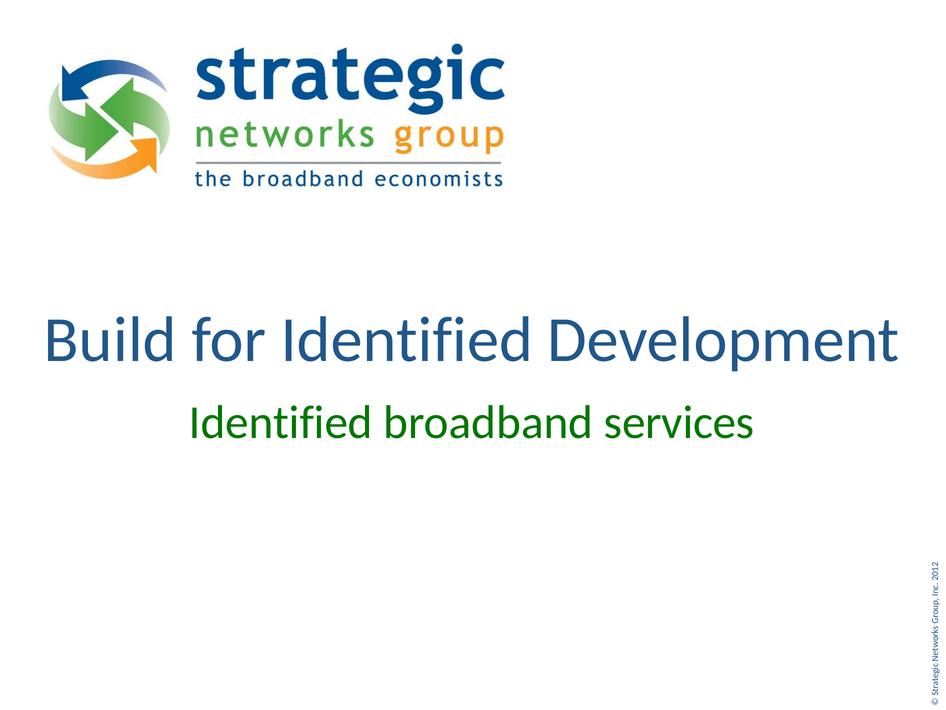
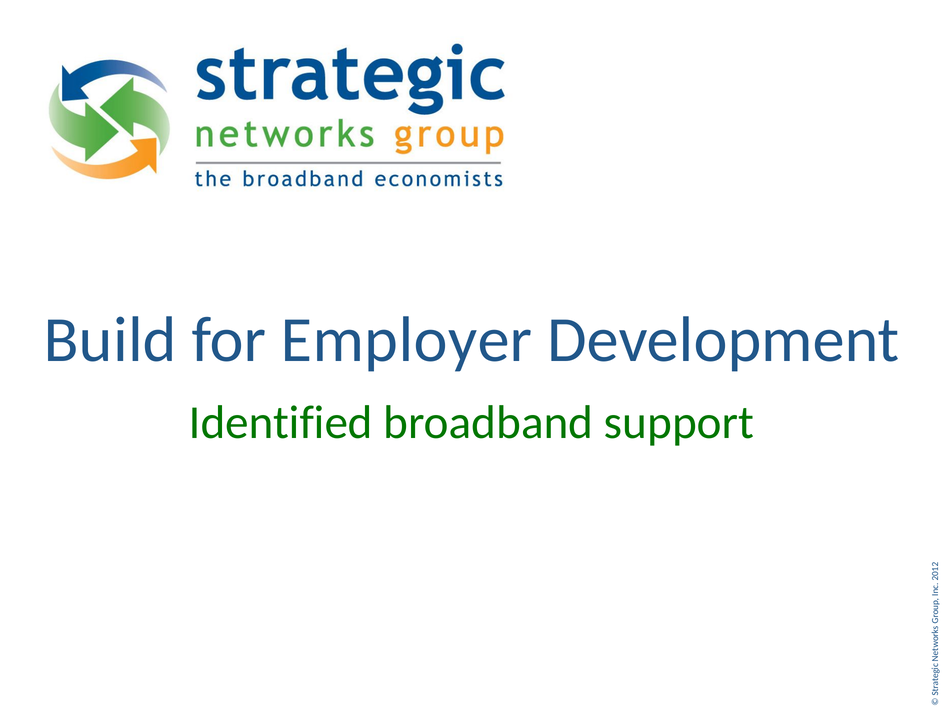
for Identified: Identified -> Employer (407, 340)
services: services -> support (679, 422)
